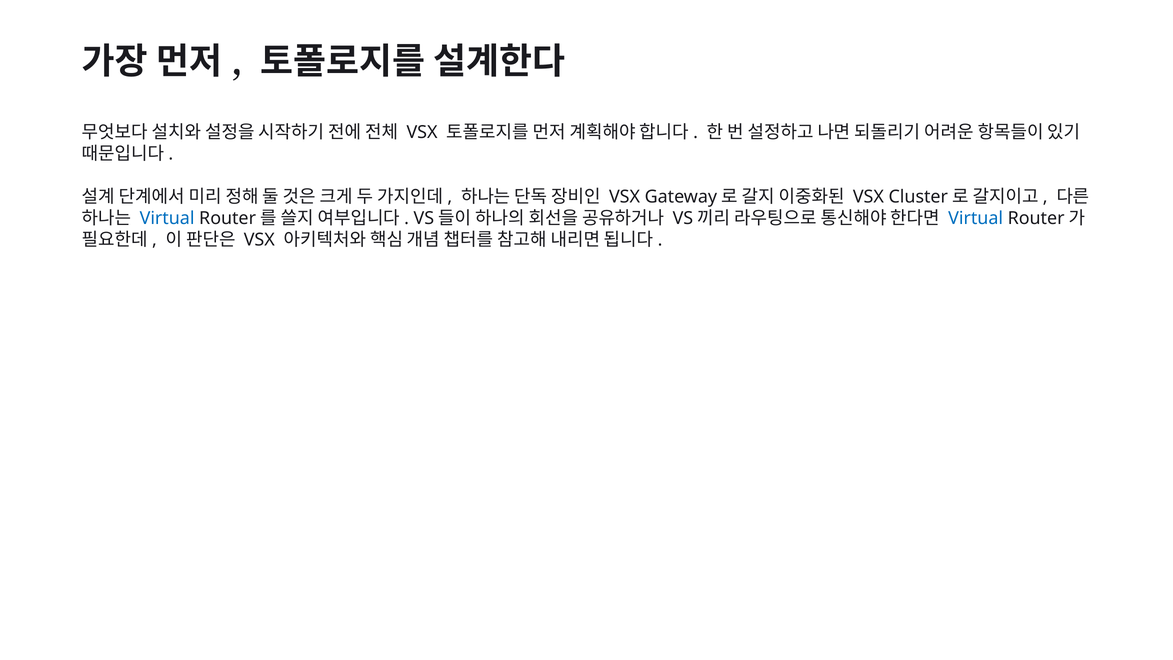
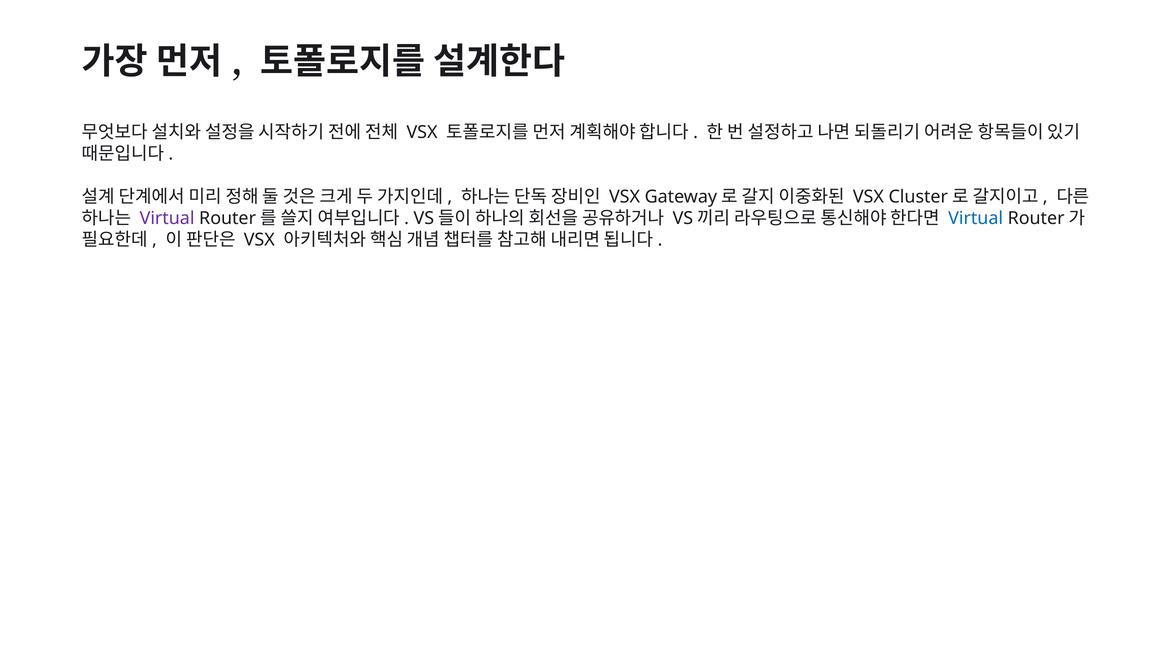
Virtual colour: blue -> purple (167, 218)
